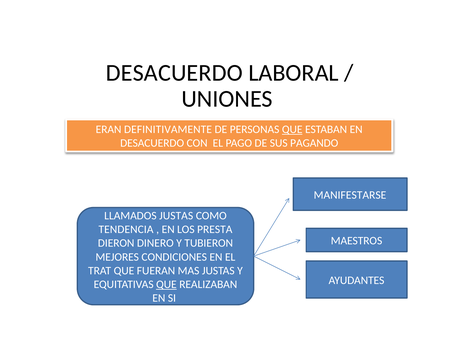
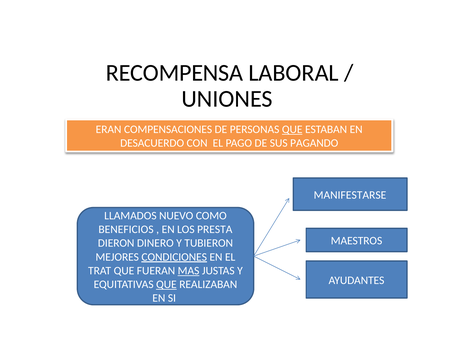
DESACUERDO: DESACUERDO -> RECOMPENSA (174, 73)
DEFINITIVAMENTE: DEFINITIVAMENTE -> COMPENSACIONES (168, 129)
LLAMADOS JUSTAS: JUSTAS -> NUEVO (176, 216)
TENDENCIA: TENDENCIA -> BENEFICIOS (126, 229)
CONDICIONES underline: none -> present (174, 257)
MAS underline: none -> present (189, 270)
